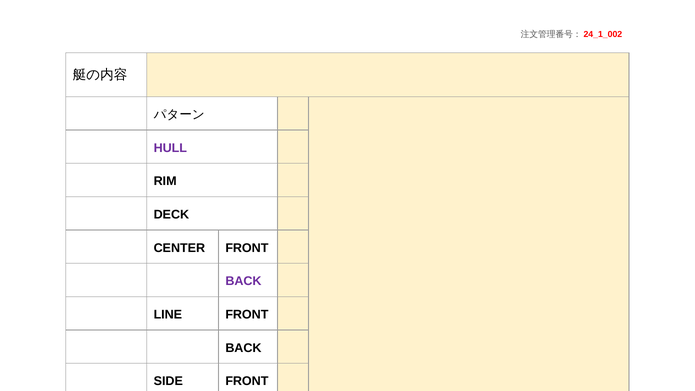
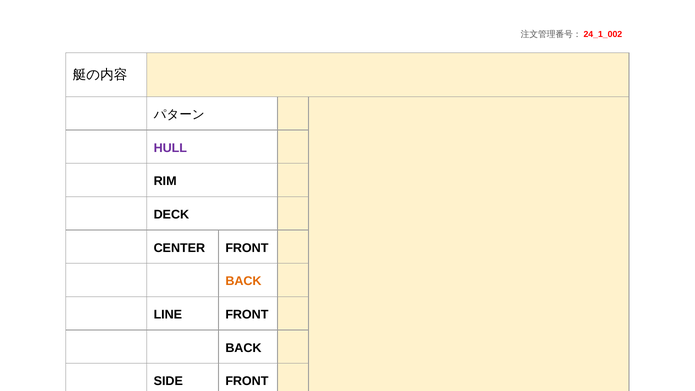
BACK colour: purple -> orange (243, 281)
